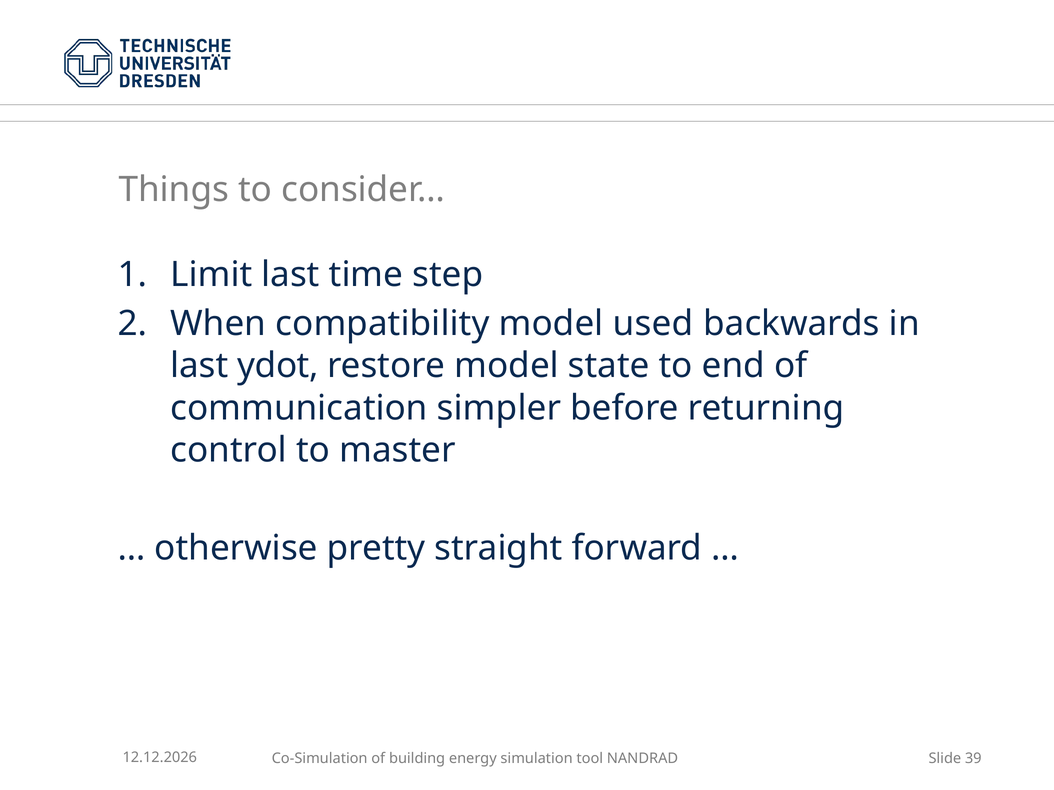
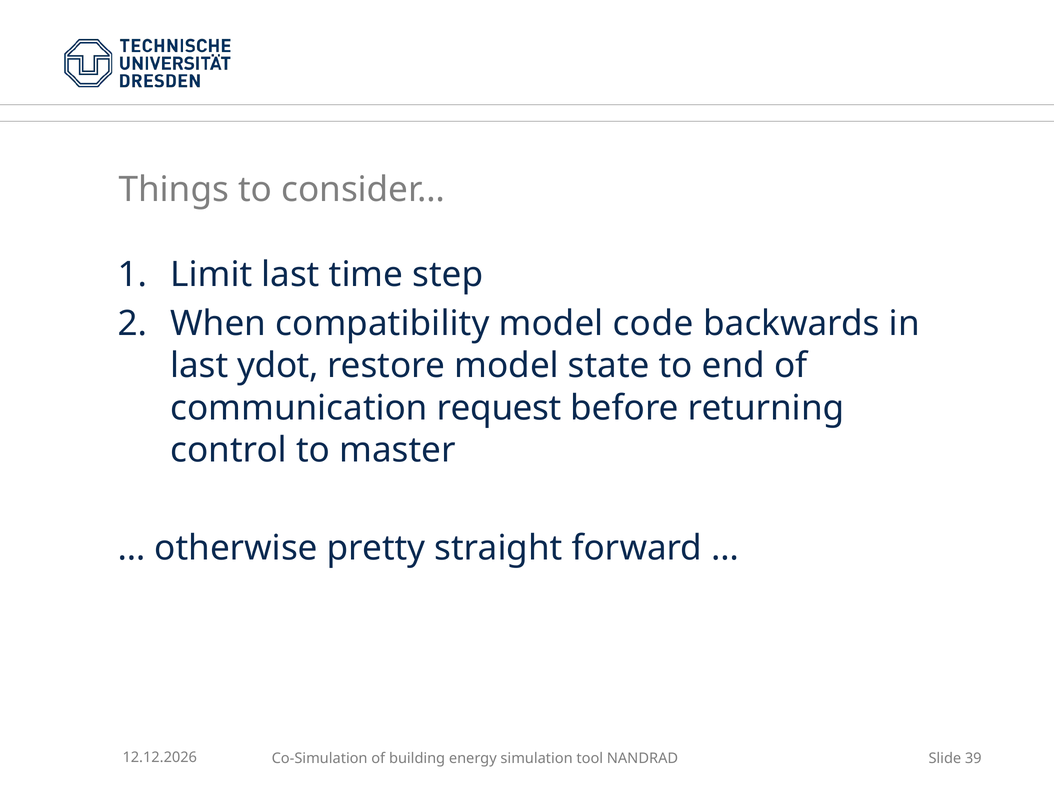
used: used -> code (653, 324)
simpler: simpler -> request (499, 408)
